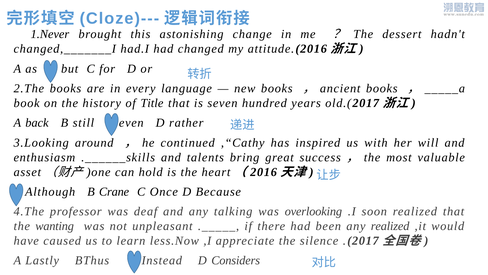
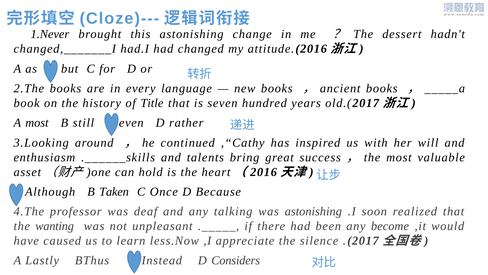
A back: back -> most (37, 123)
Crane: Crane -> Taken (114, 191)
was overlooking: overlooking -> astonishing (313, 211)
any realized: realized -> become (390, 226)
